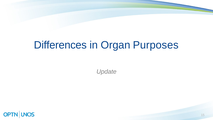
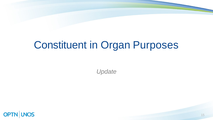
Differences: Differences -> Constituent (60, 45)
